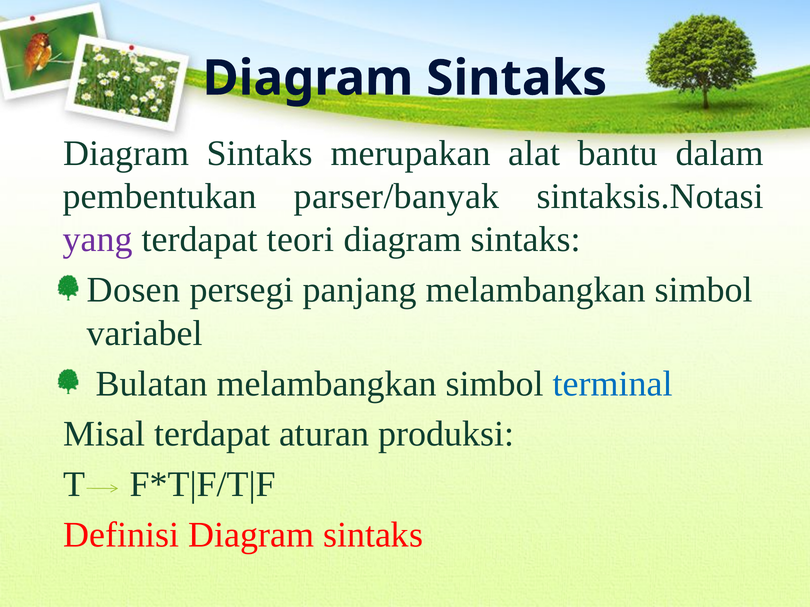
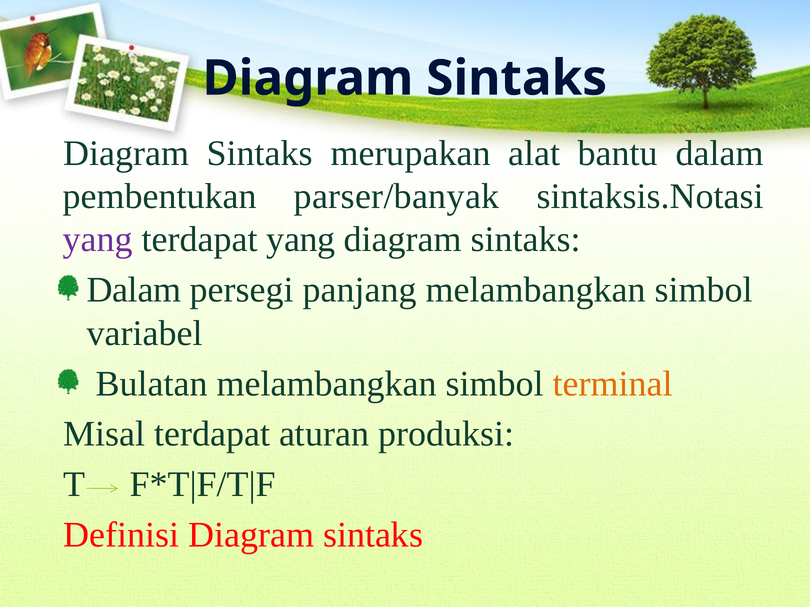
terdapat teori: teori -> yang (301, 240)
Dosen: Dosen -> Dalam (134, 290)
terminal colour: blue -> orange (613, 384)
